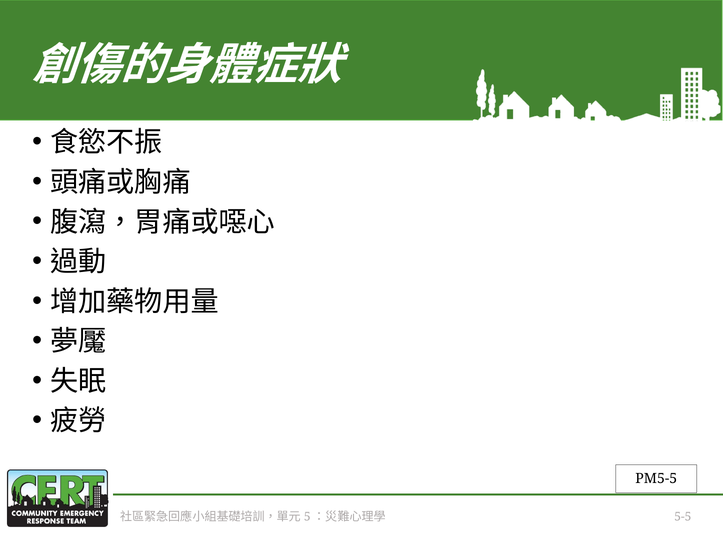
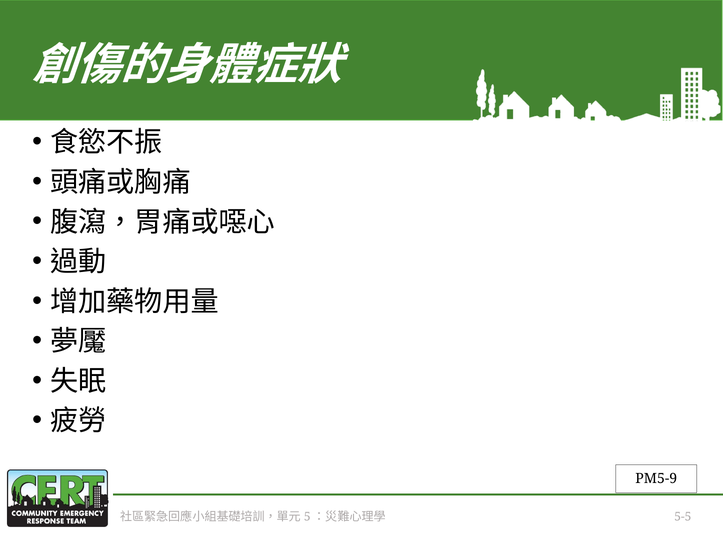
PM5-5: PM5-5 -> PM5-9 (656, 479)
